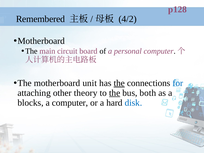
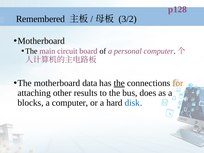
4/2: 4/2 -> 3/2 (128, 19)
unit: unit -> data (90, 83)
for colour: blue -> orange (178, 83)
theory: theory -> results (86, 93)
the underline: present -> none (115, 93)
both: both -> does (148, 93)
